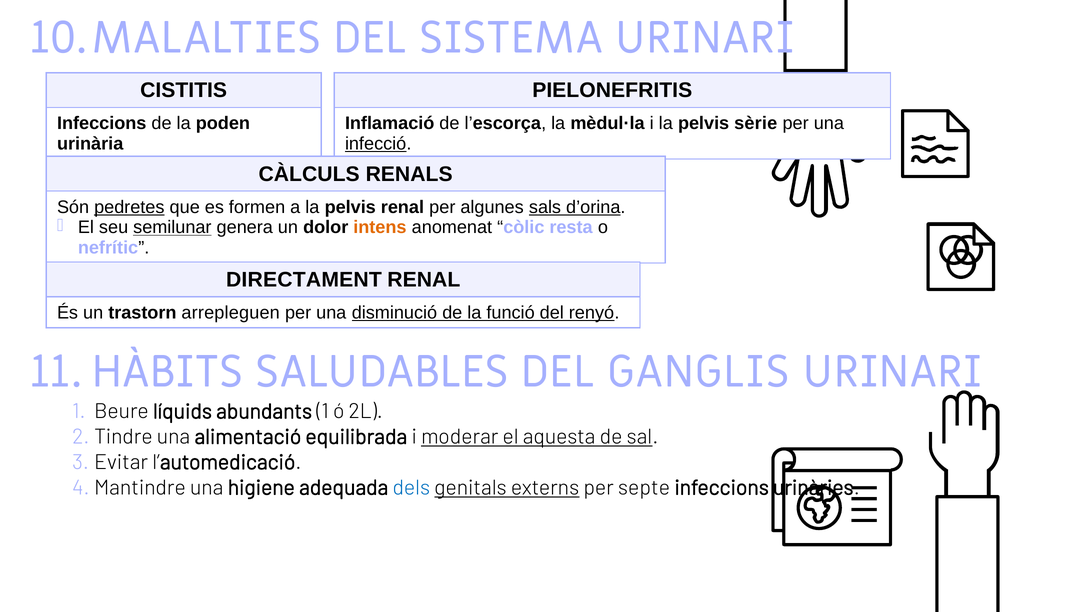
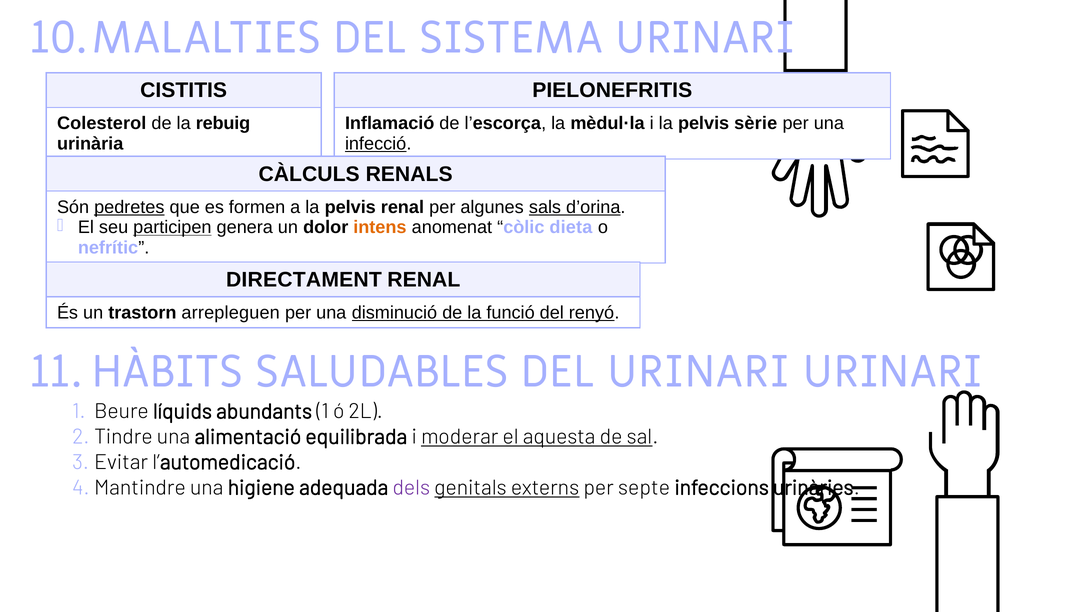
Infeccions: Infeccions -> Colesterol (102, 123)
poden: poden -> rebuig (223, 123)
semilunar: semilunar -> participen (172, 227)
resta: resta -> dieta (571, 227)
DEL GANGLIS: GANGLIS -> URINARI (699, 372)
dels colour: blue -> purple (411, 487)
